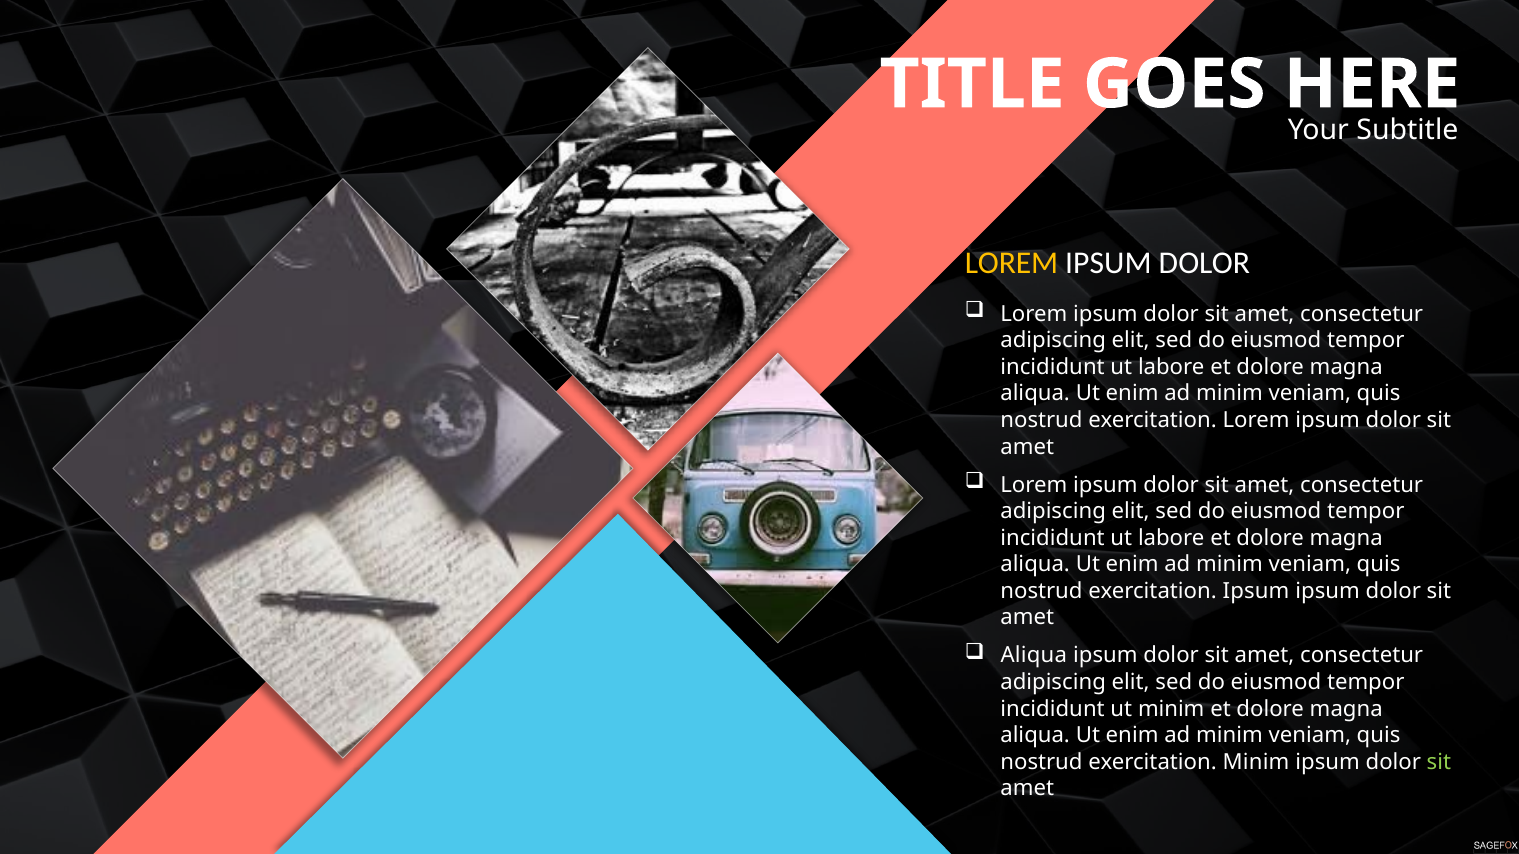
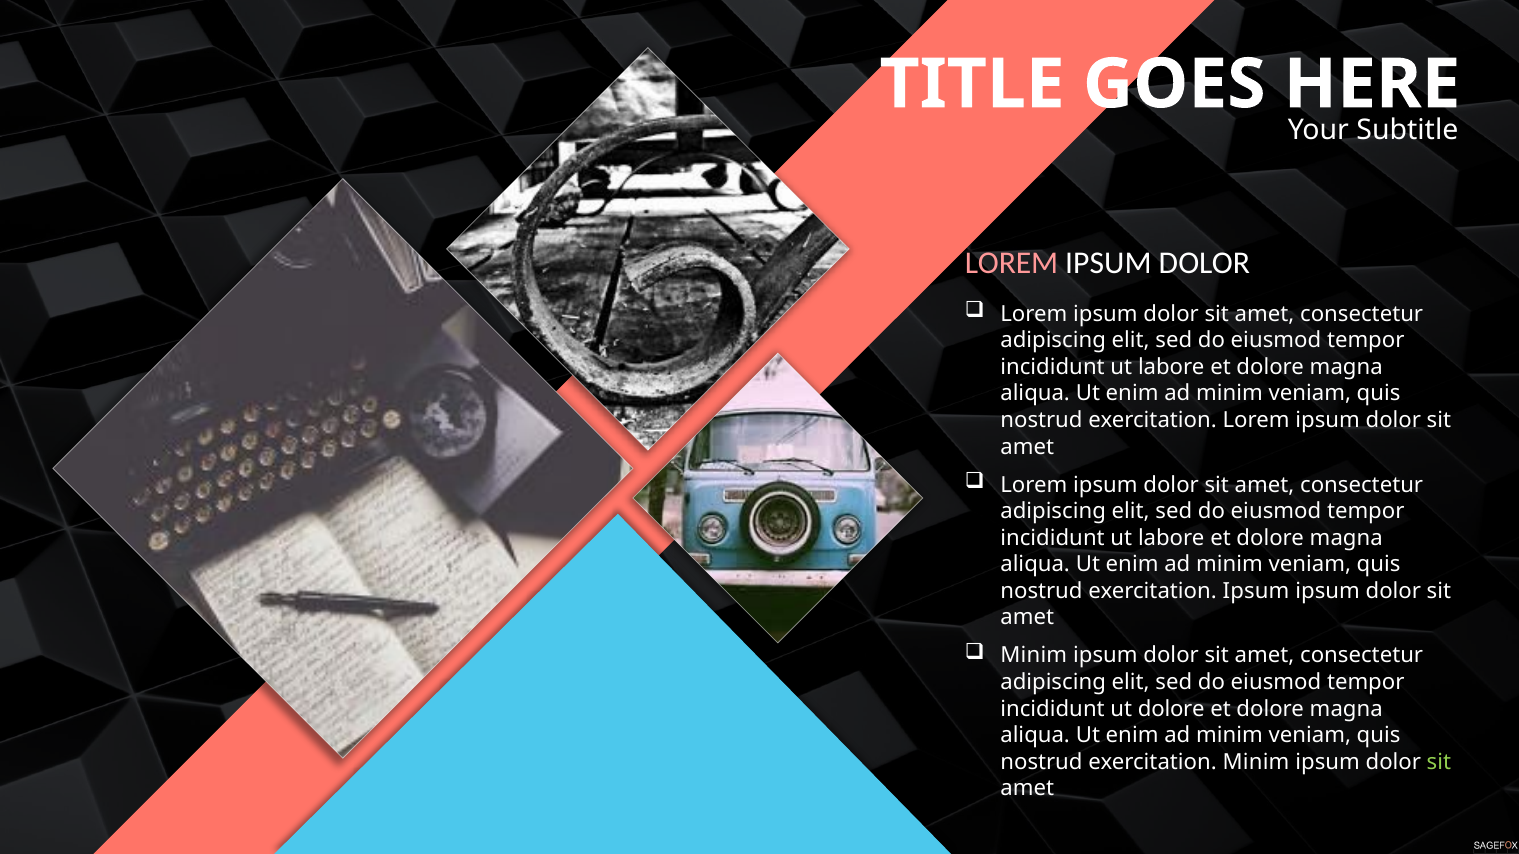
LOREM colour: yellow -> pink (1012, 263)
Aliqua: Aliqua -> Minim (1034, 656)
ut minim: minim -> dolore (1171, 709)
